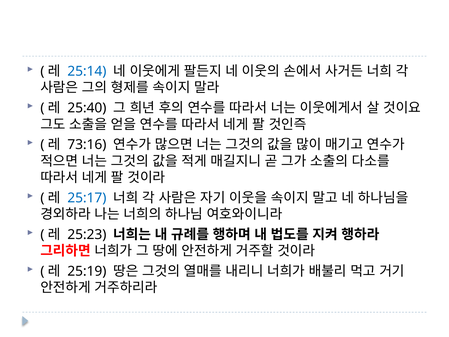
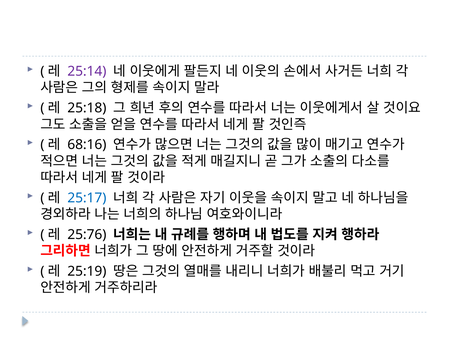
25:14 colour: blue -> purple (87, 71)
25:40: 25:40 -> 25:18 (87, 108)
73:16: 73:16 -> 68:16 (87, 145)
25:23: 25:23 -> 25:76 (87, 234)
